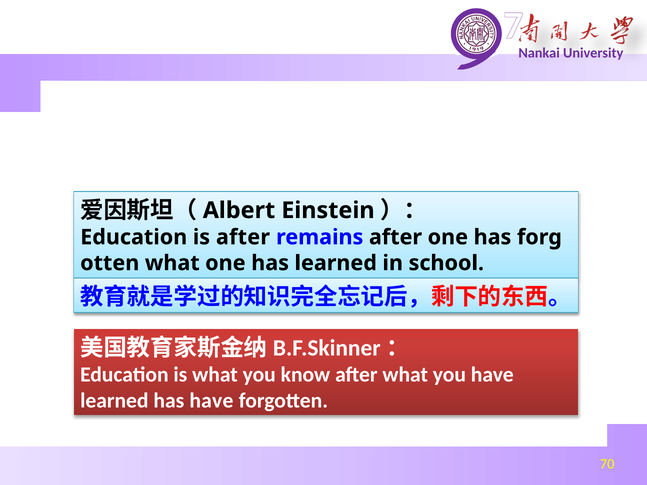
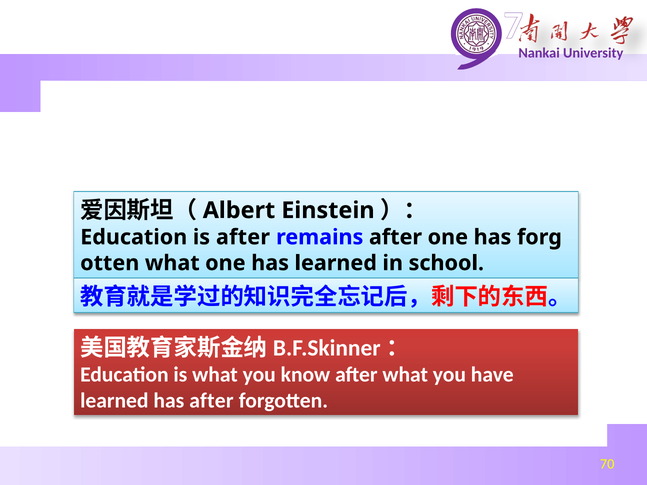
has have: have -> after (211, 401)
